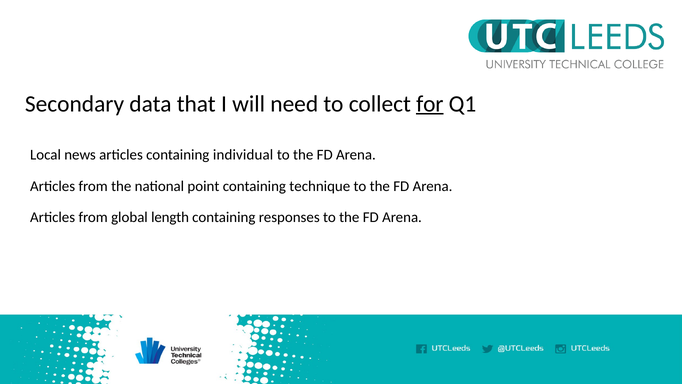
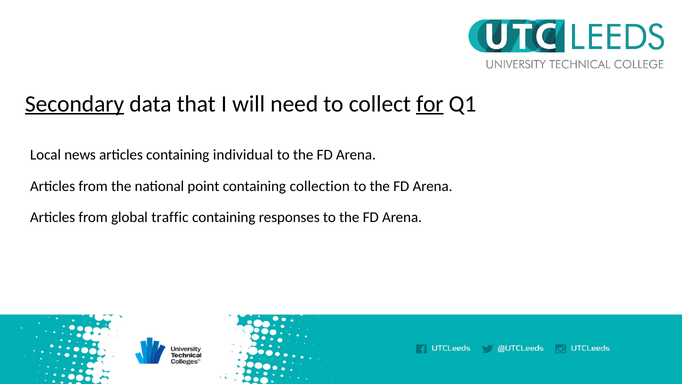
Secondary underline: none -> present (75, 104)
technique: technique -> collection (320, 186)
length: length -> traffic (170, 217)
